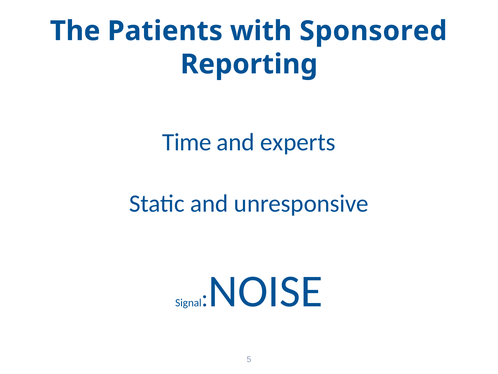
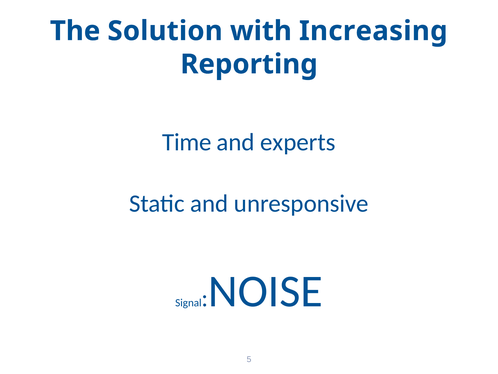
Patients: Patients -> Solution (165, 31)
Sponsored: Sponsored -> Increasing (373, 31)
